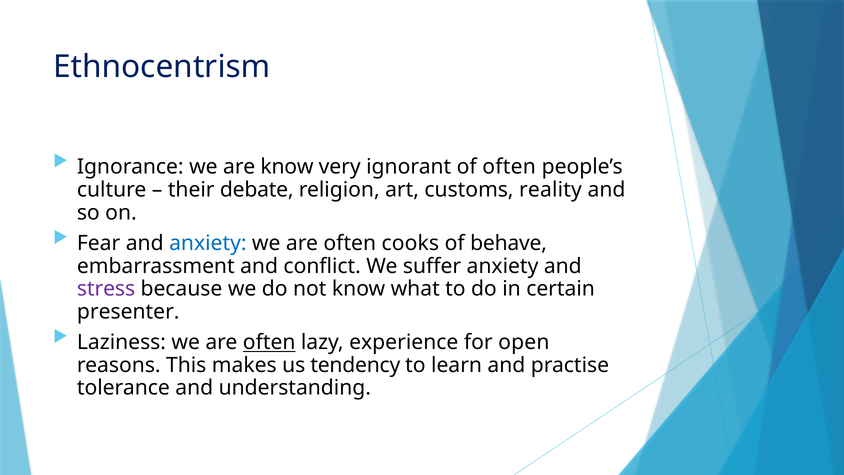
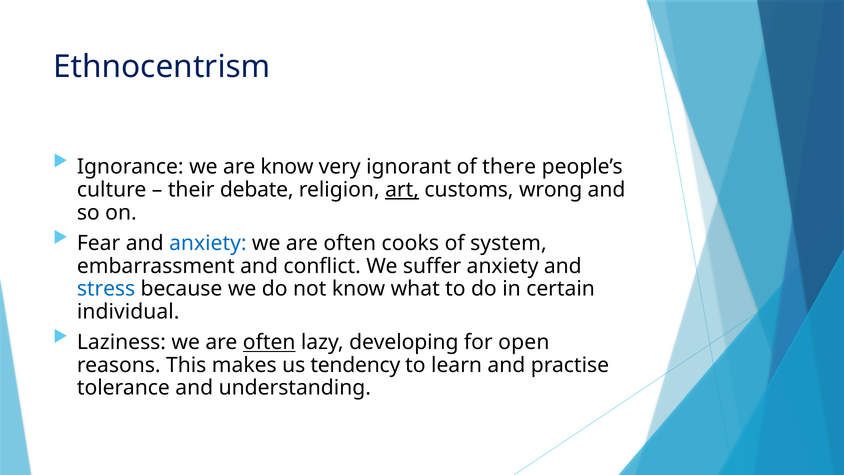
of often: often -> there (509, 167)
art underline: none -> present (402, 190)
reality: reality -> wrong (551, 190)
behave: behave -> system (508, 243)
stress colour: purple -> blue (106, 289)
presenter: presenter -> individual (128, 311)
experience: experience -> developing (404, 342)
